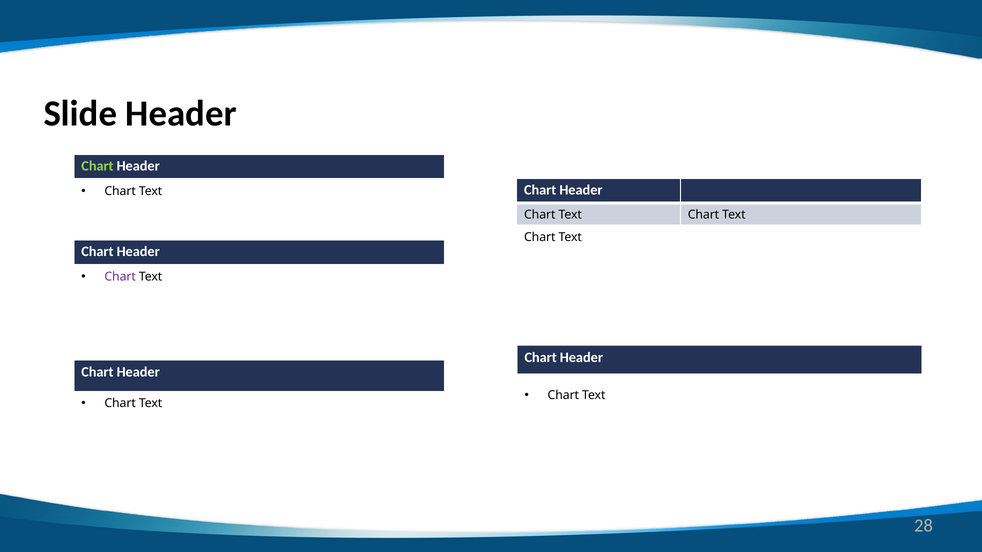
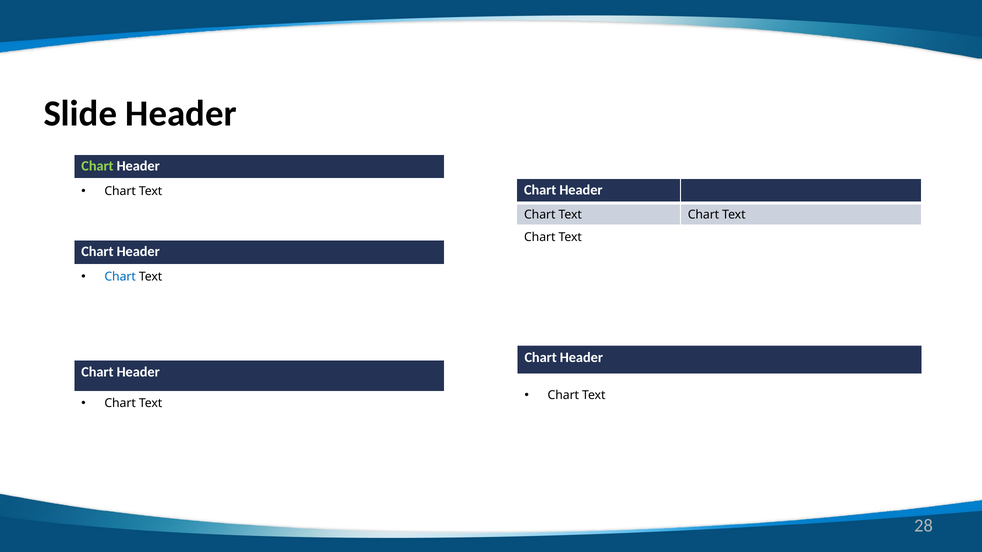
Chart colour: purple -> blue (120, 277)
